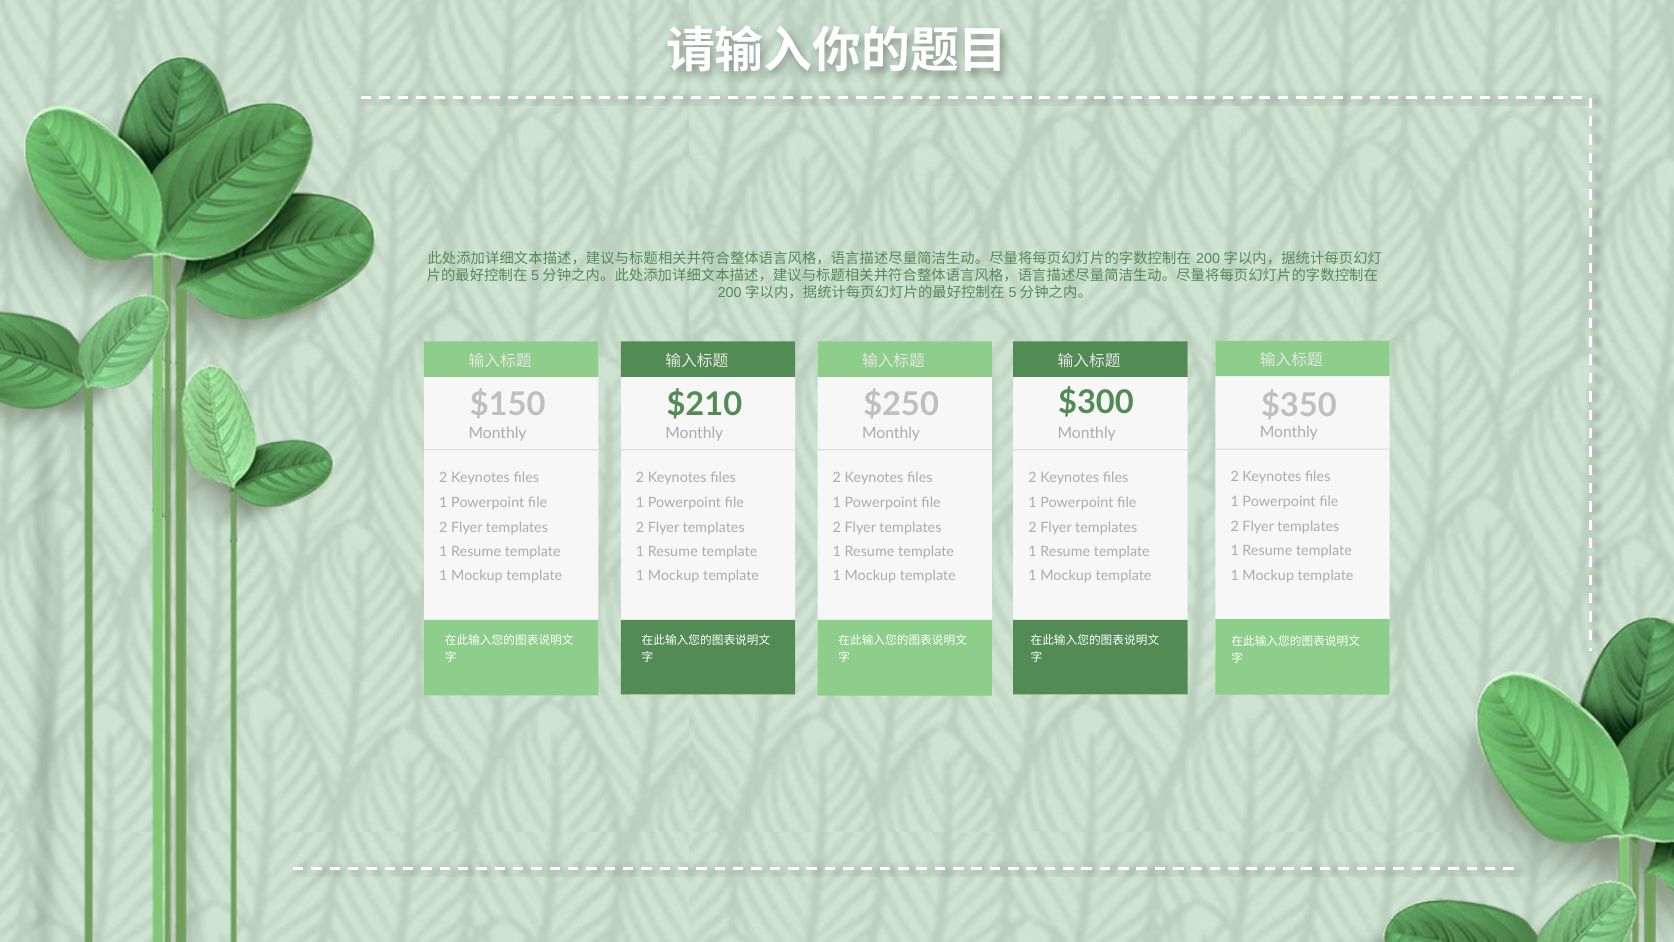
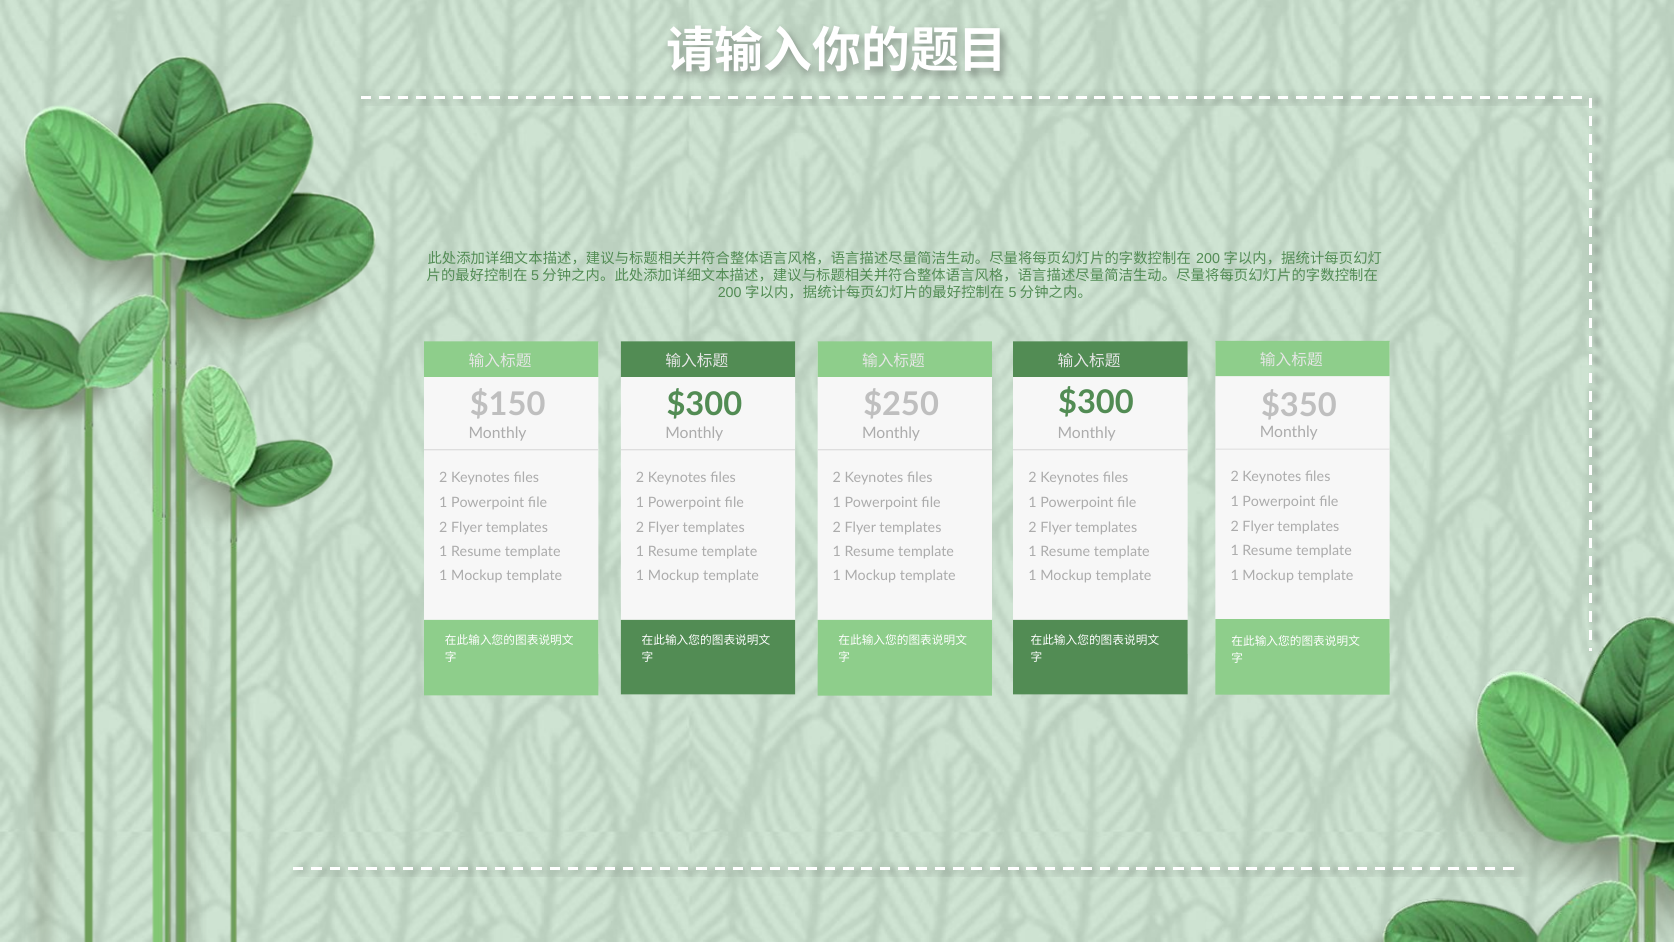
$210: $210 -> $300 (704, 404)
